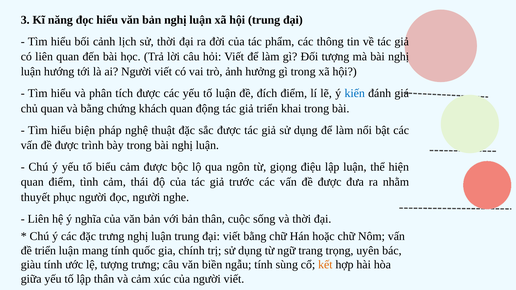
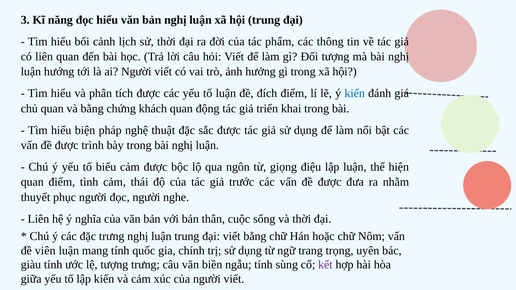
đề triển: triển -> viên (45, 251)
kết colour: orange -> purple (325, 265)
lập thân: thân -> kiến (104, 279)
